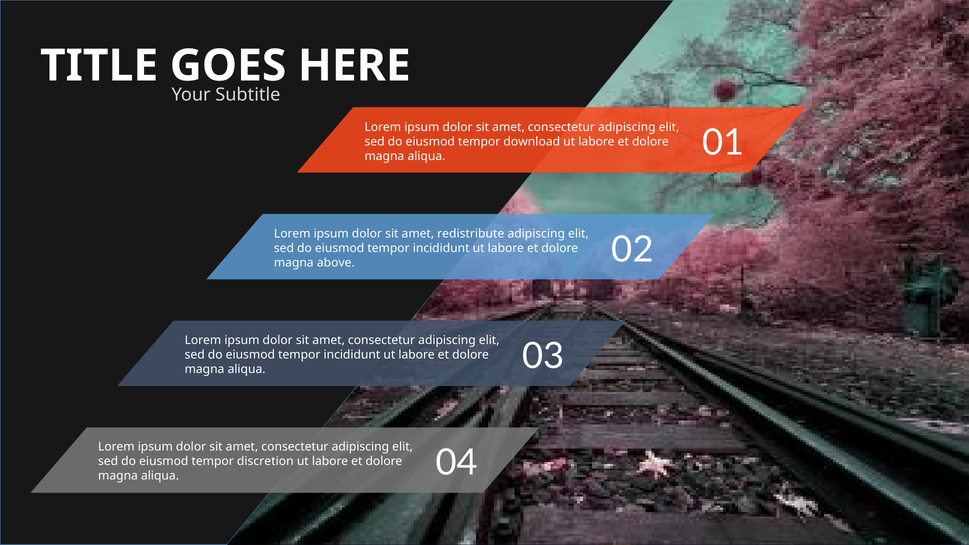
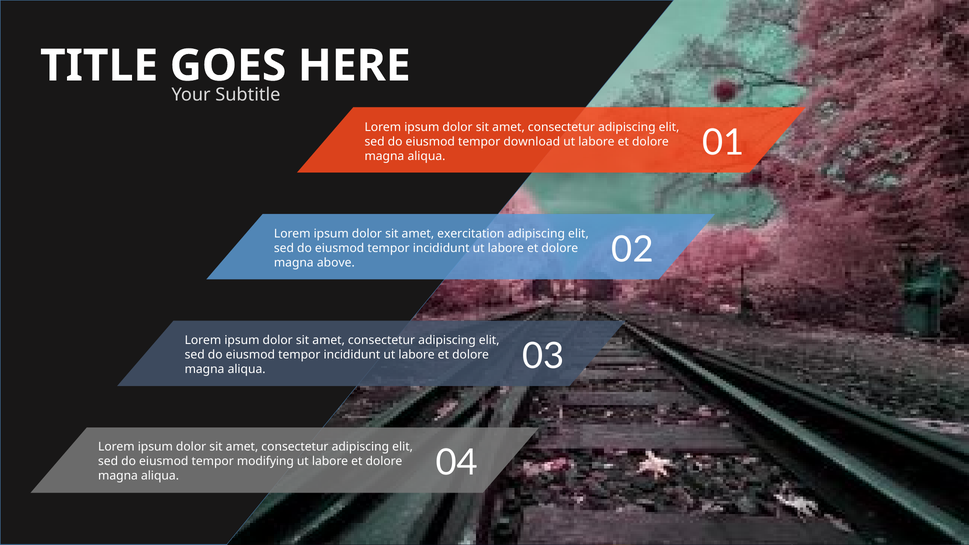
redistribute: redistribute -> exercitation (471, 234)
discretion: discretion -> modifying (265, 461)
